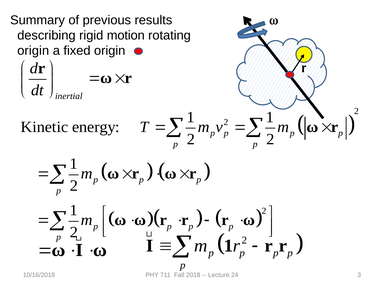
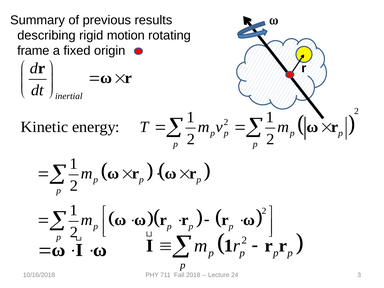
origin: origin -> frame (33, 51)
